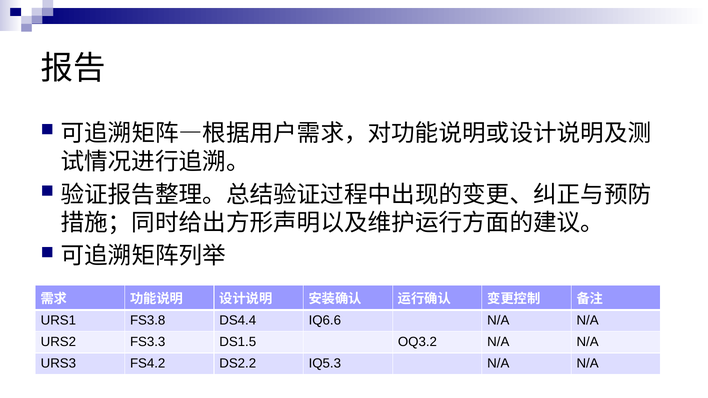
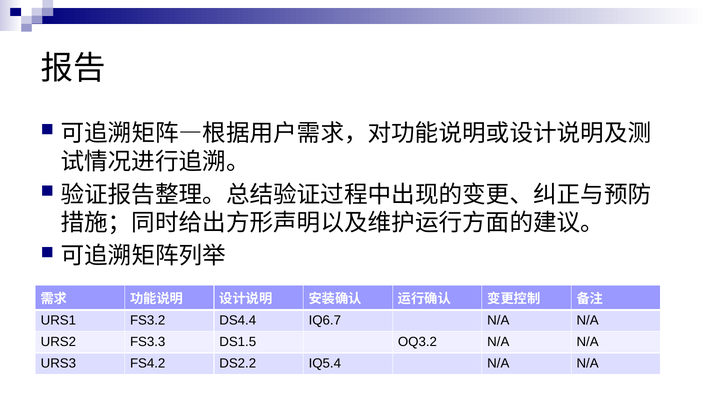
FS3.8: FS3.8 -> FS3.2 (148, 320)
IQ6.6: IQ6.6 -> IQ6.7 (325, 320)
IQ5.3: IQ5.3 -> IQ5.4 (325, 363)
